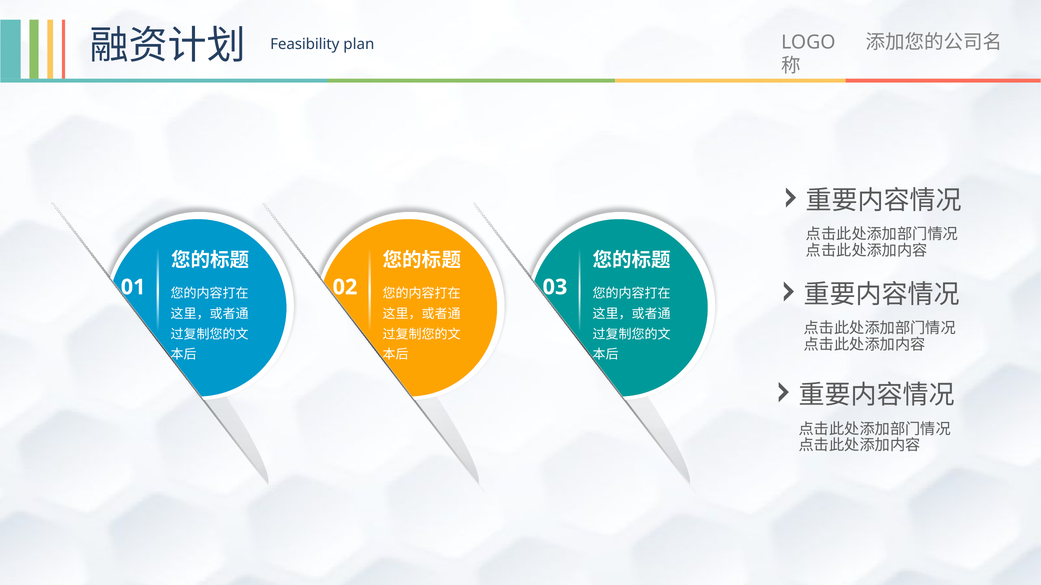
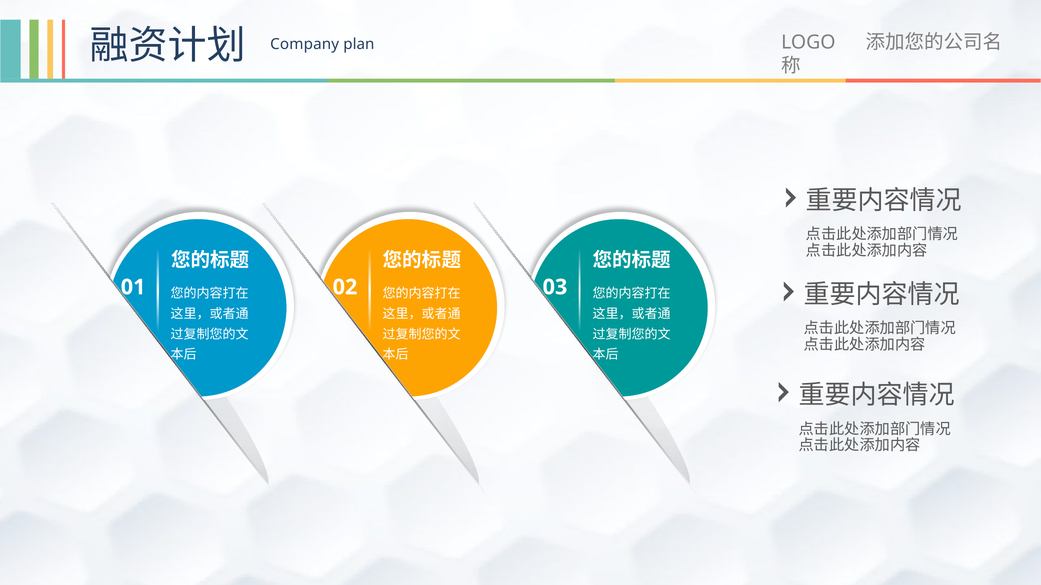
Feasibility: Feasibility -> Company (305, 44)
